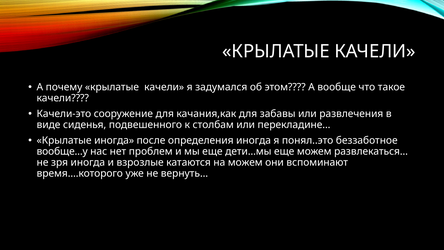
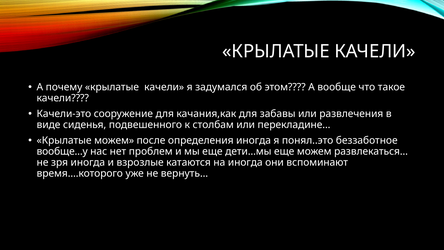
Крылатые иногда: иногда -> можем (114, 140)
на можем: можем -> иногда (245, 162)
